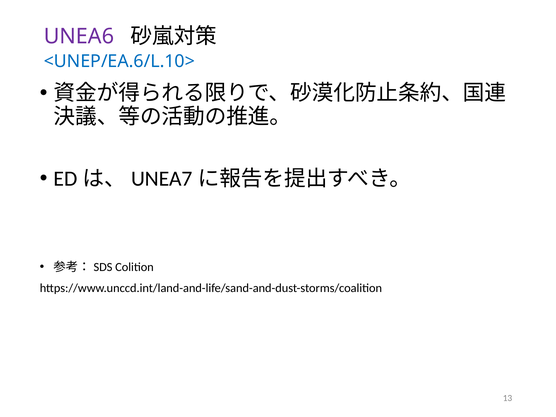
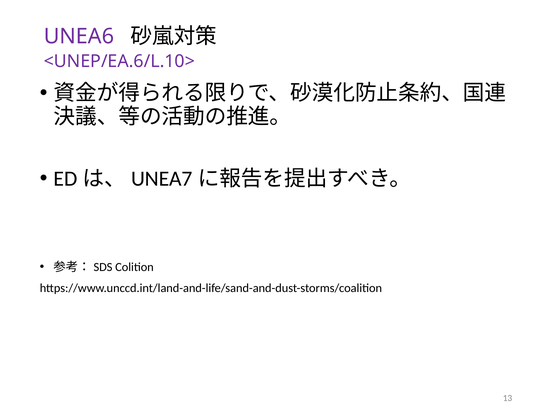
<UNEP/EA.6/L.10> colour: blue -> purple (119, 61)
